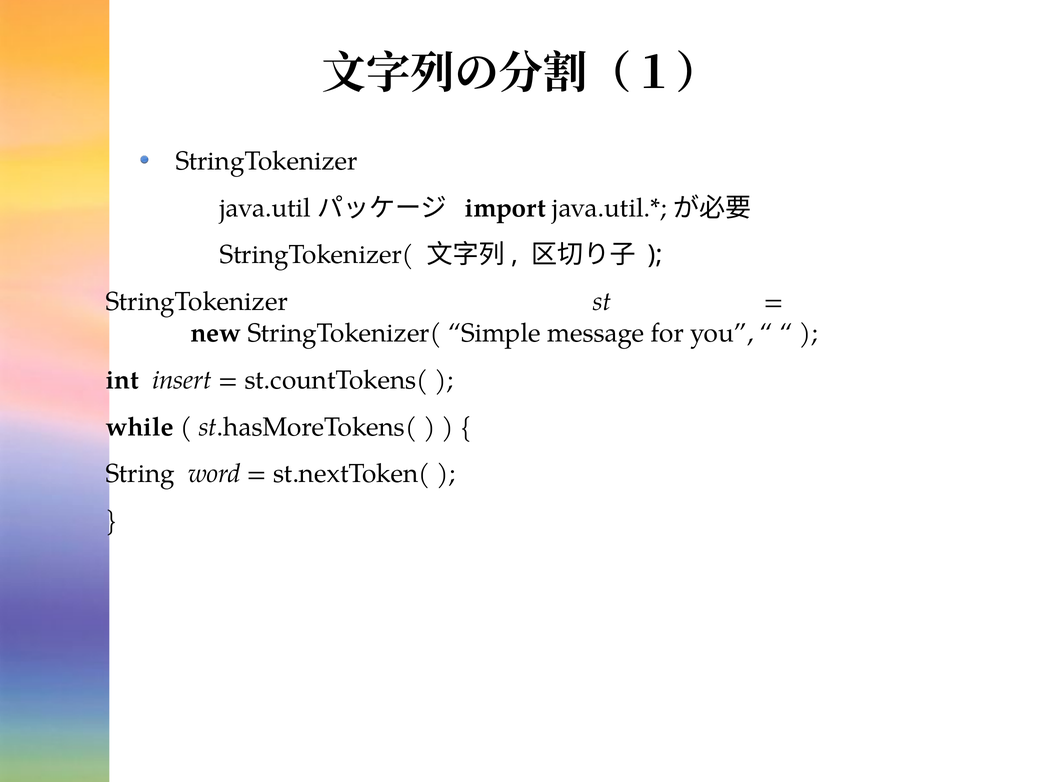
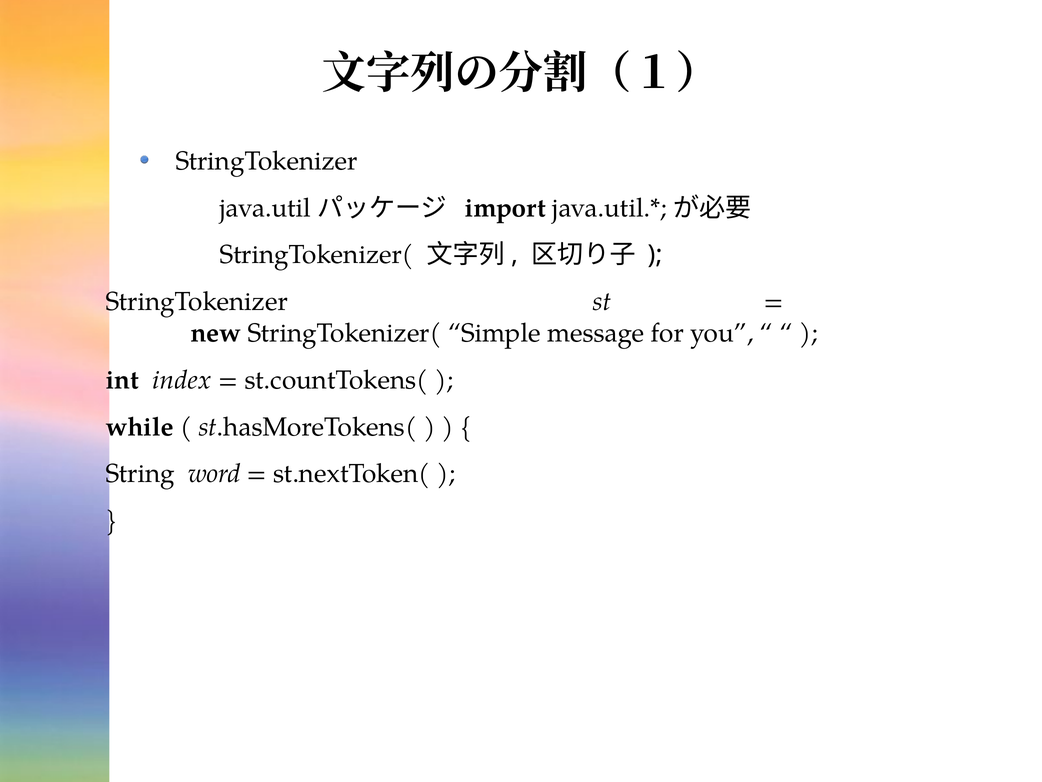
insert: insert -> index (182, 380)
